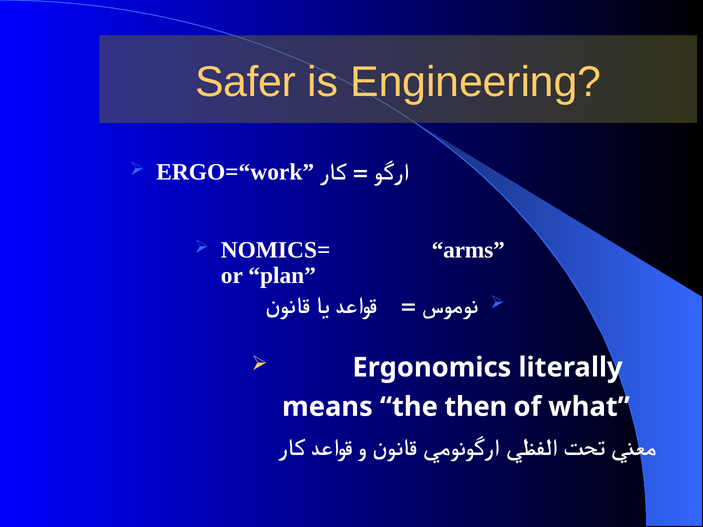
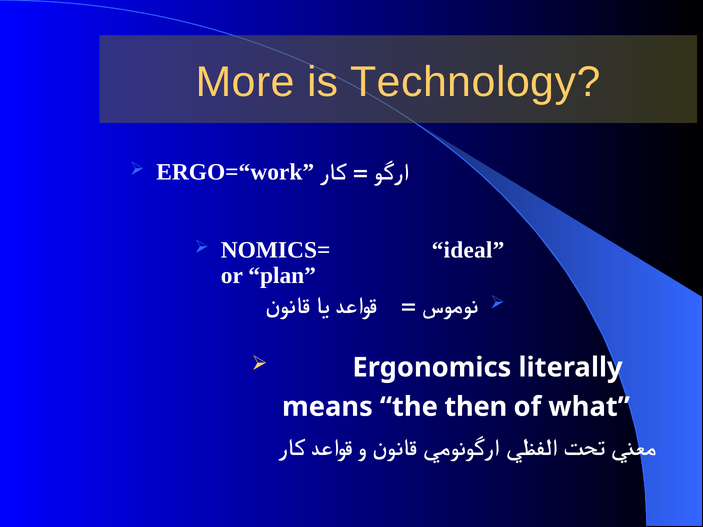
Safer: Safer -> More (245, 82)
Engineering: Engineering -> Technology (475, 82)
arms: arms -> ideal (468, 250)
